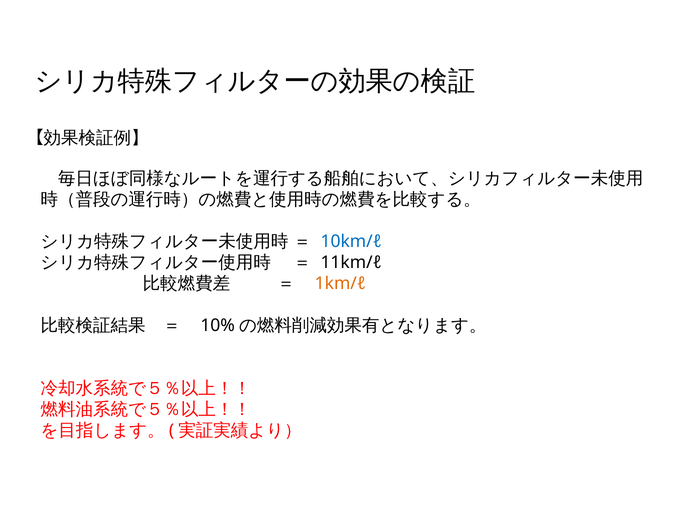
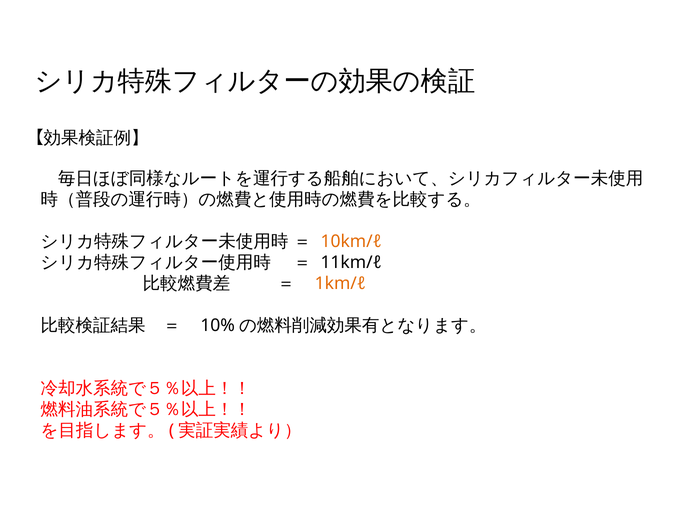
10km/ℓ colour: blue -> orange (351, 241)
